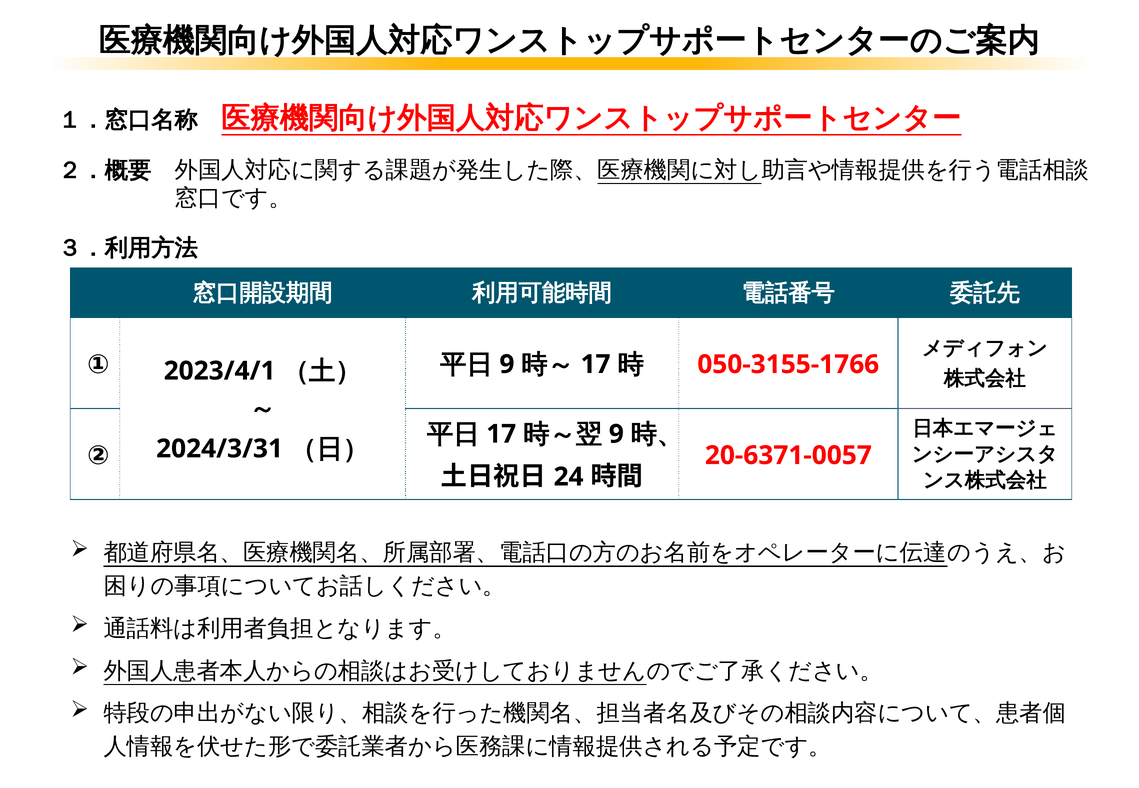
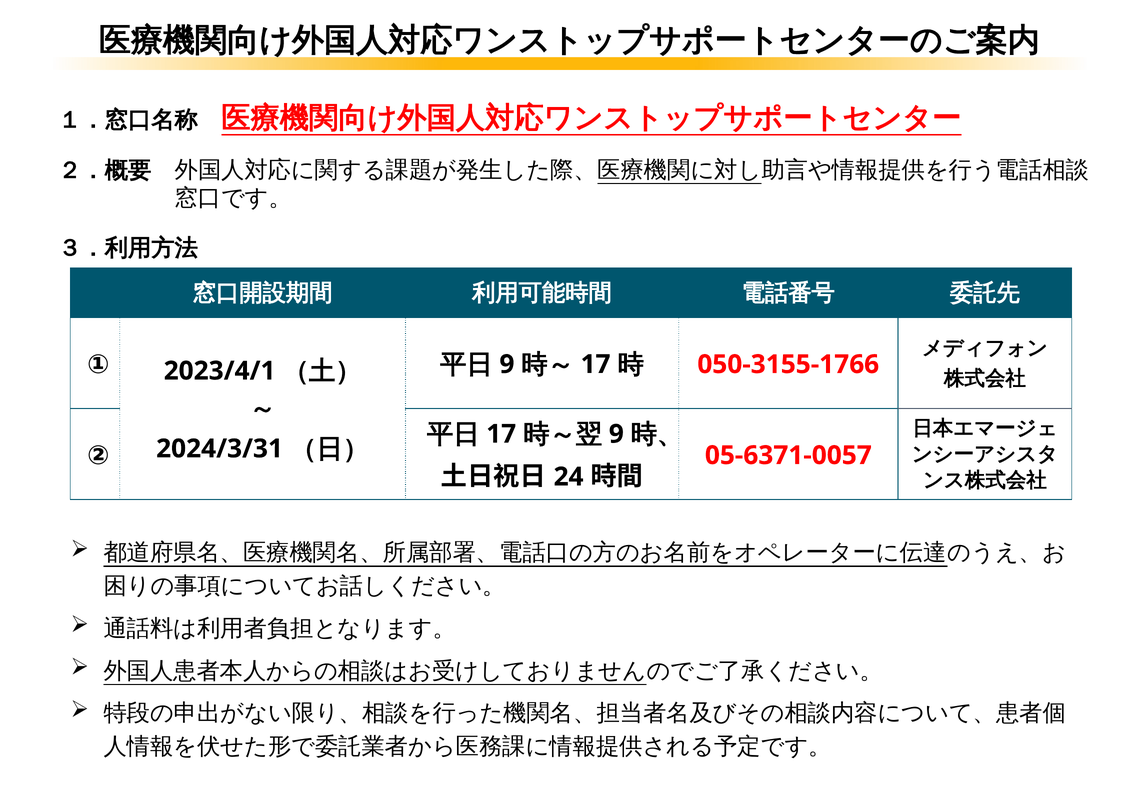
20-6371-0057: 20-6371-0057 -> 05-6371-0057 (788, 456)
